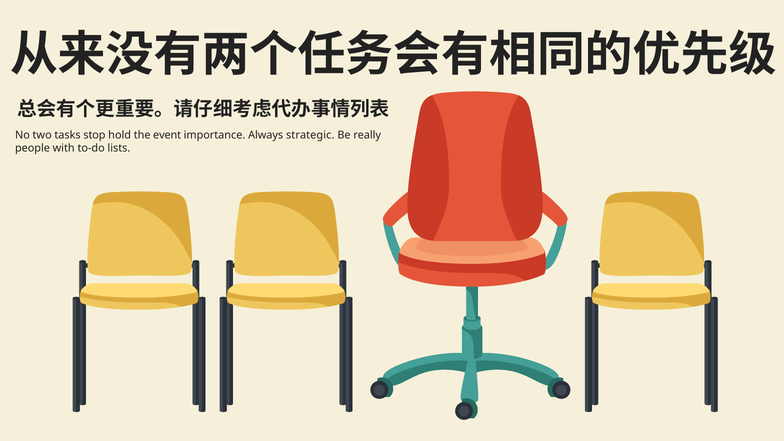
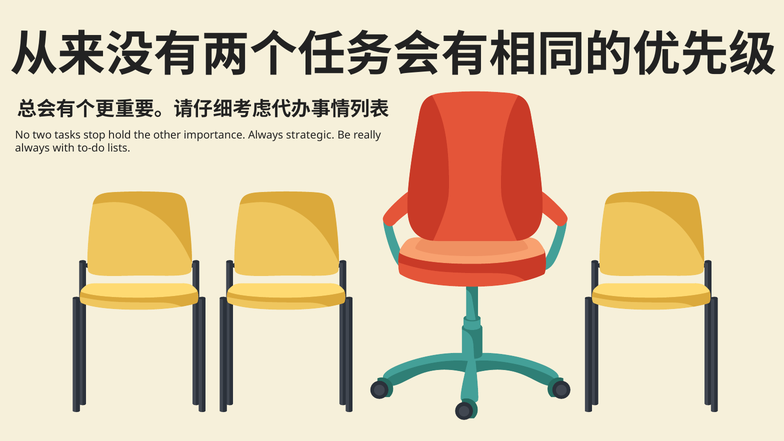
event: event -> other (167, 135)
people: people -> always (32, 148)
